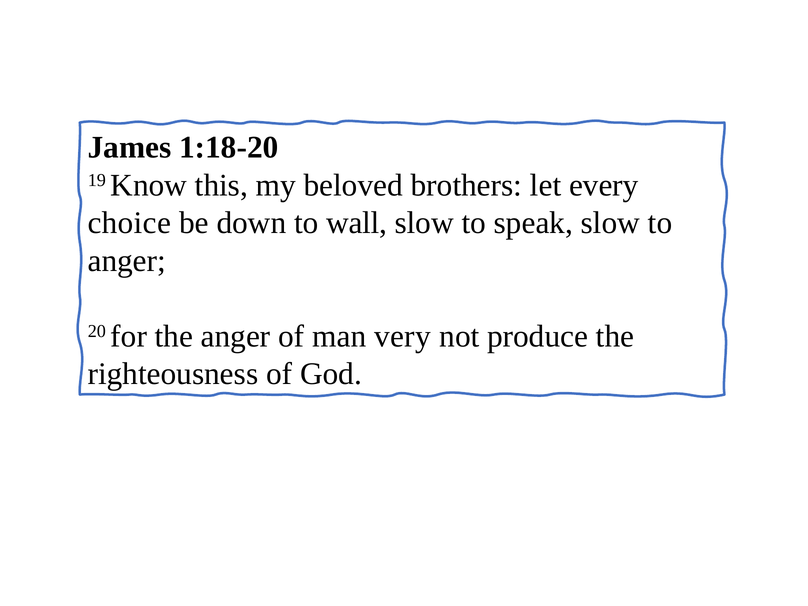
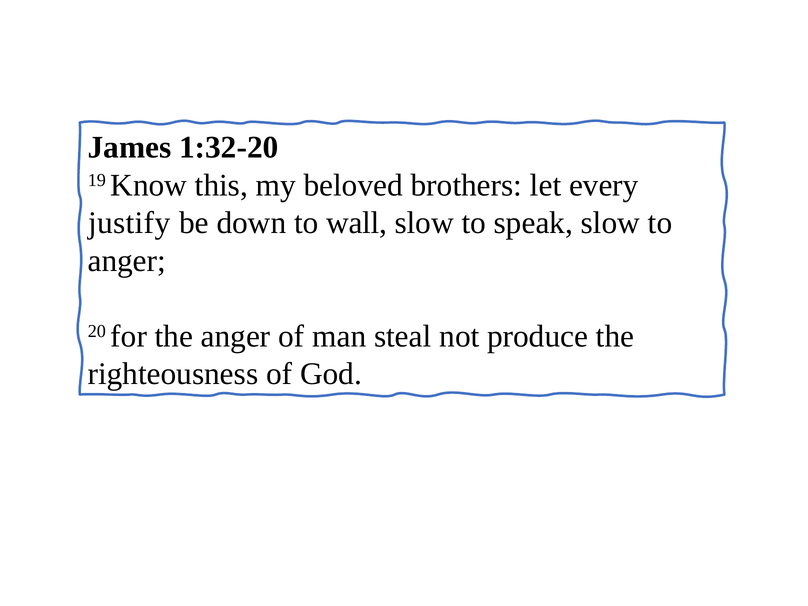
1:18-20: 1:18-20 -> 1:32-20 (229, 148)
choice: choice -> justify (129, 223)
very: very -> steal (403, 336)
